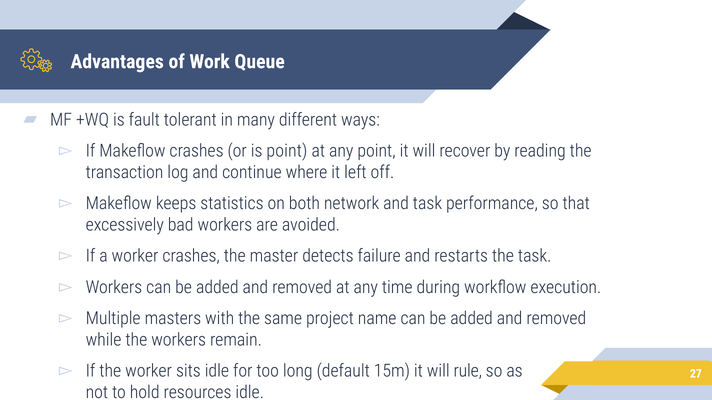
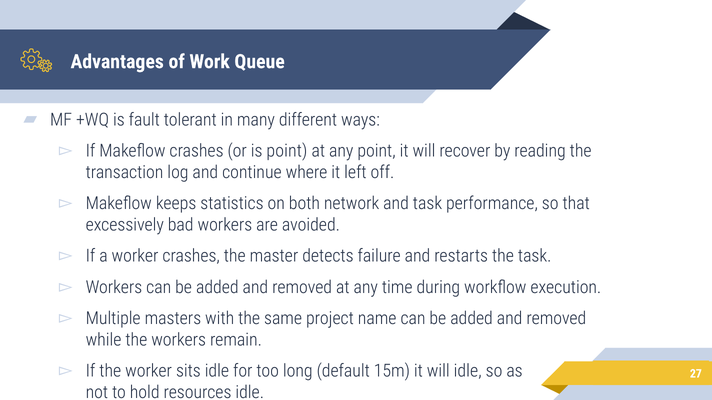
will rule: rule -> idle (468, 371)
